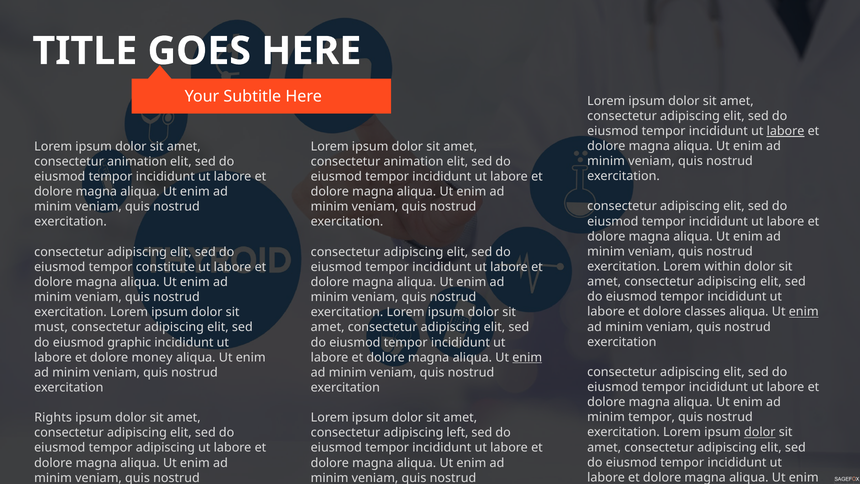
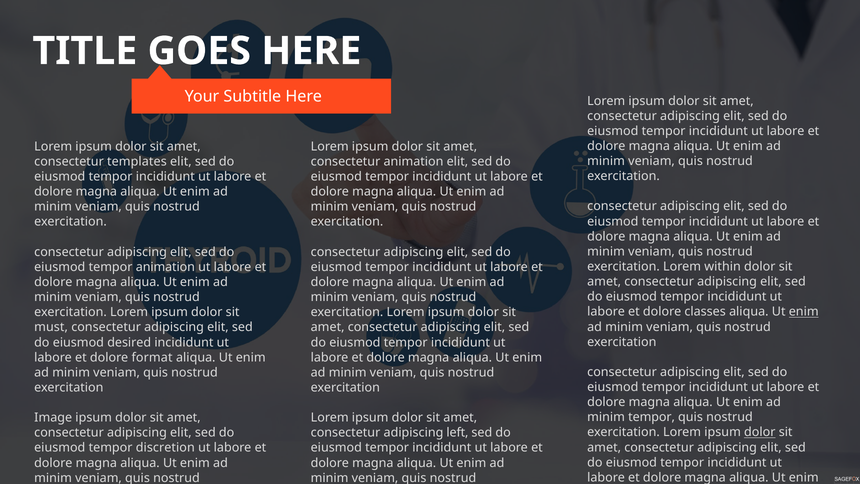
labore underline: present -> none (786, 131)
animation: animation -> templates (137, 162)
tempor constitute: constitute -> animation (165, 267)
graphic: graphic -> desired (129, 342)
money: money -> format (152, 357)
enim underline: present -> none (527, 357)
Rights: Rights -> Image (53, 417)
tempor adipiscing: adipiscing -> discretion (165, 448)
